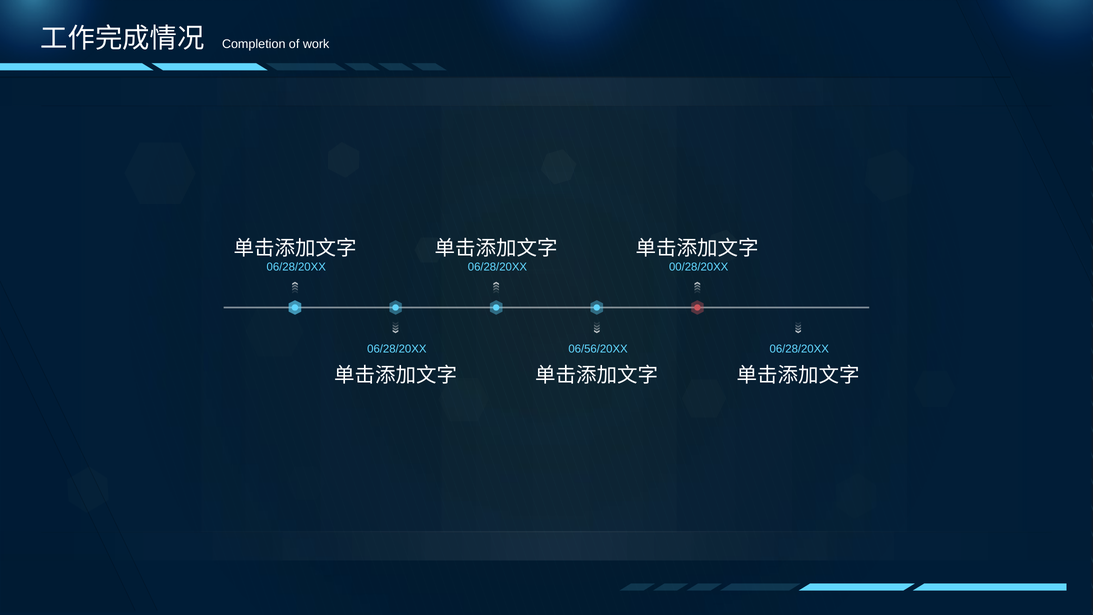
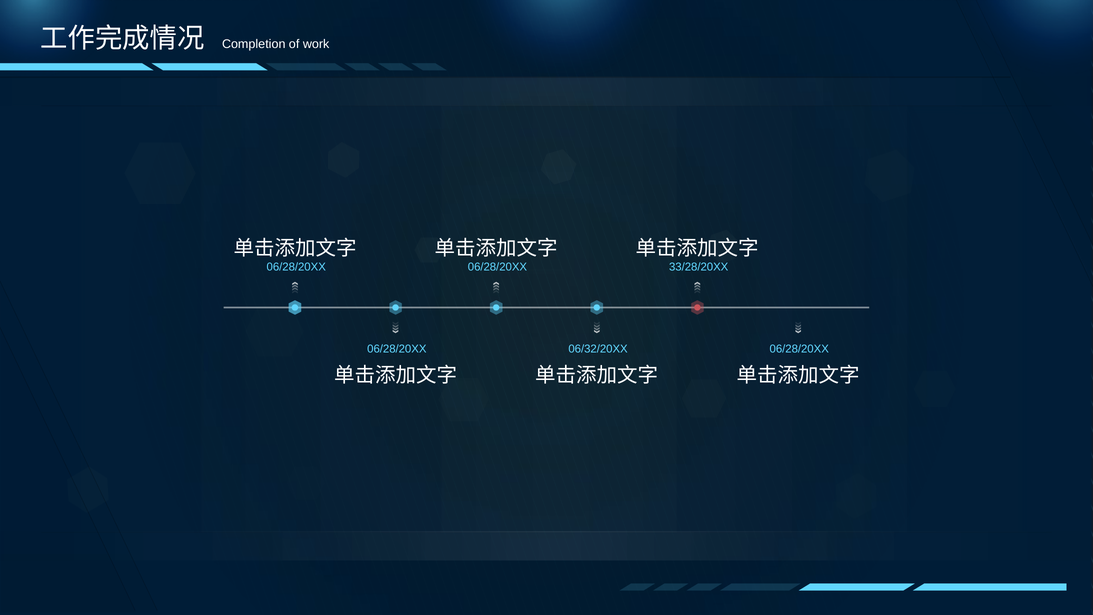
00/28/20XX: 00/28/20XX -> 33/28/20XX (699, 267)
06/56/20XX: 06/56/20XX -> 06/32/20XX (598, 349)
